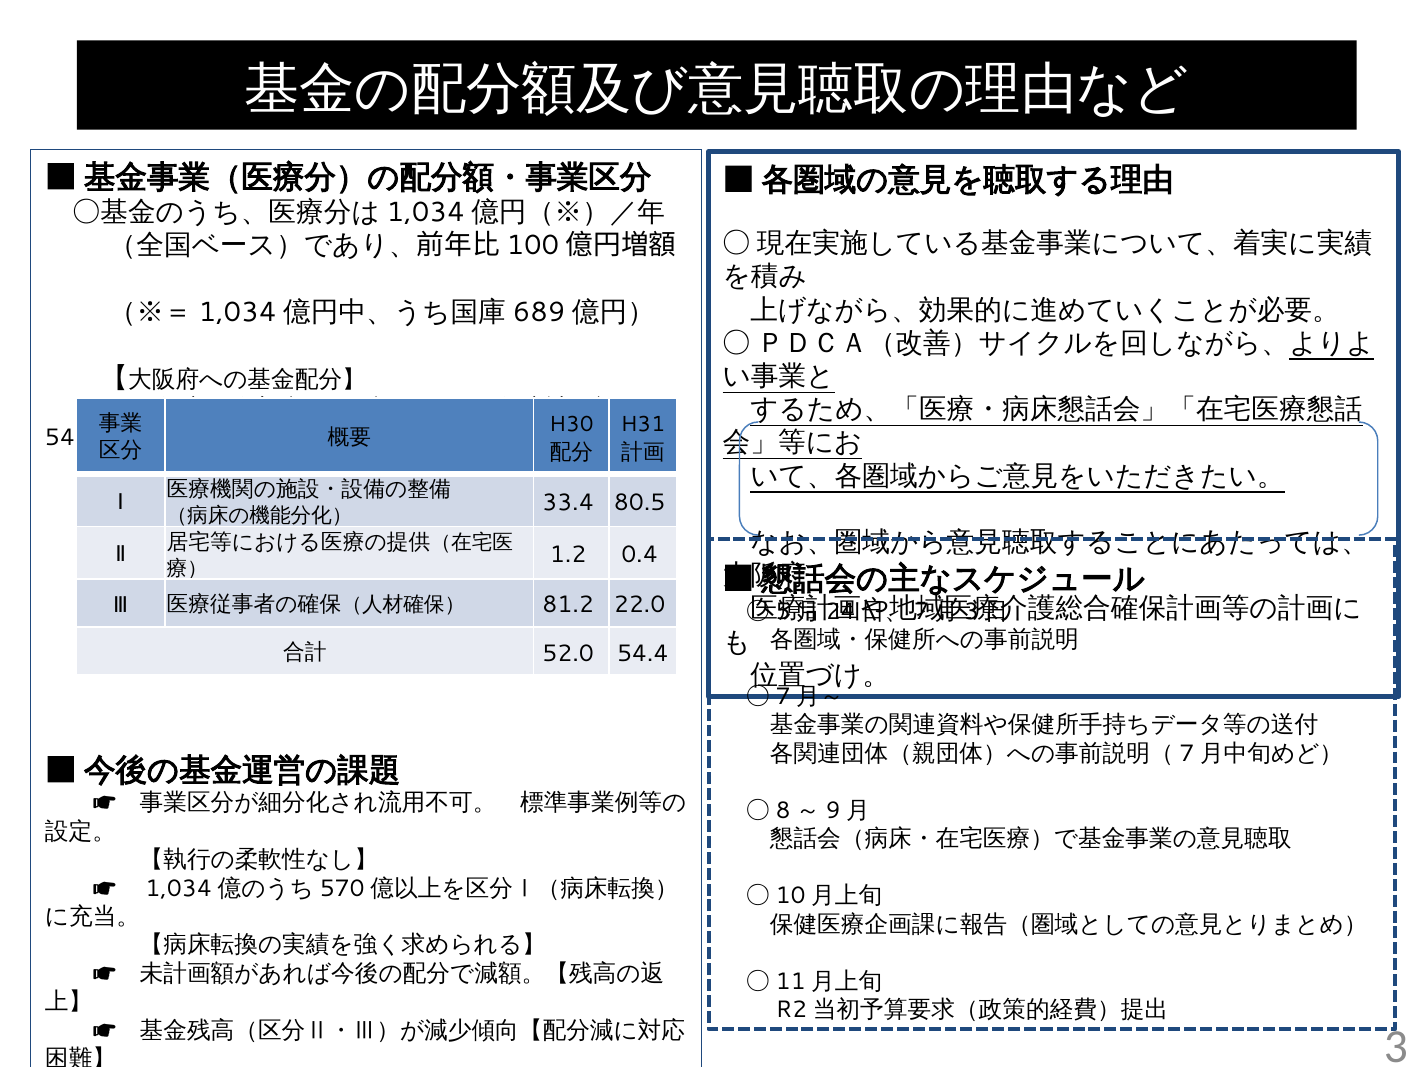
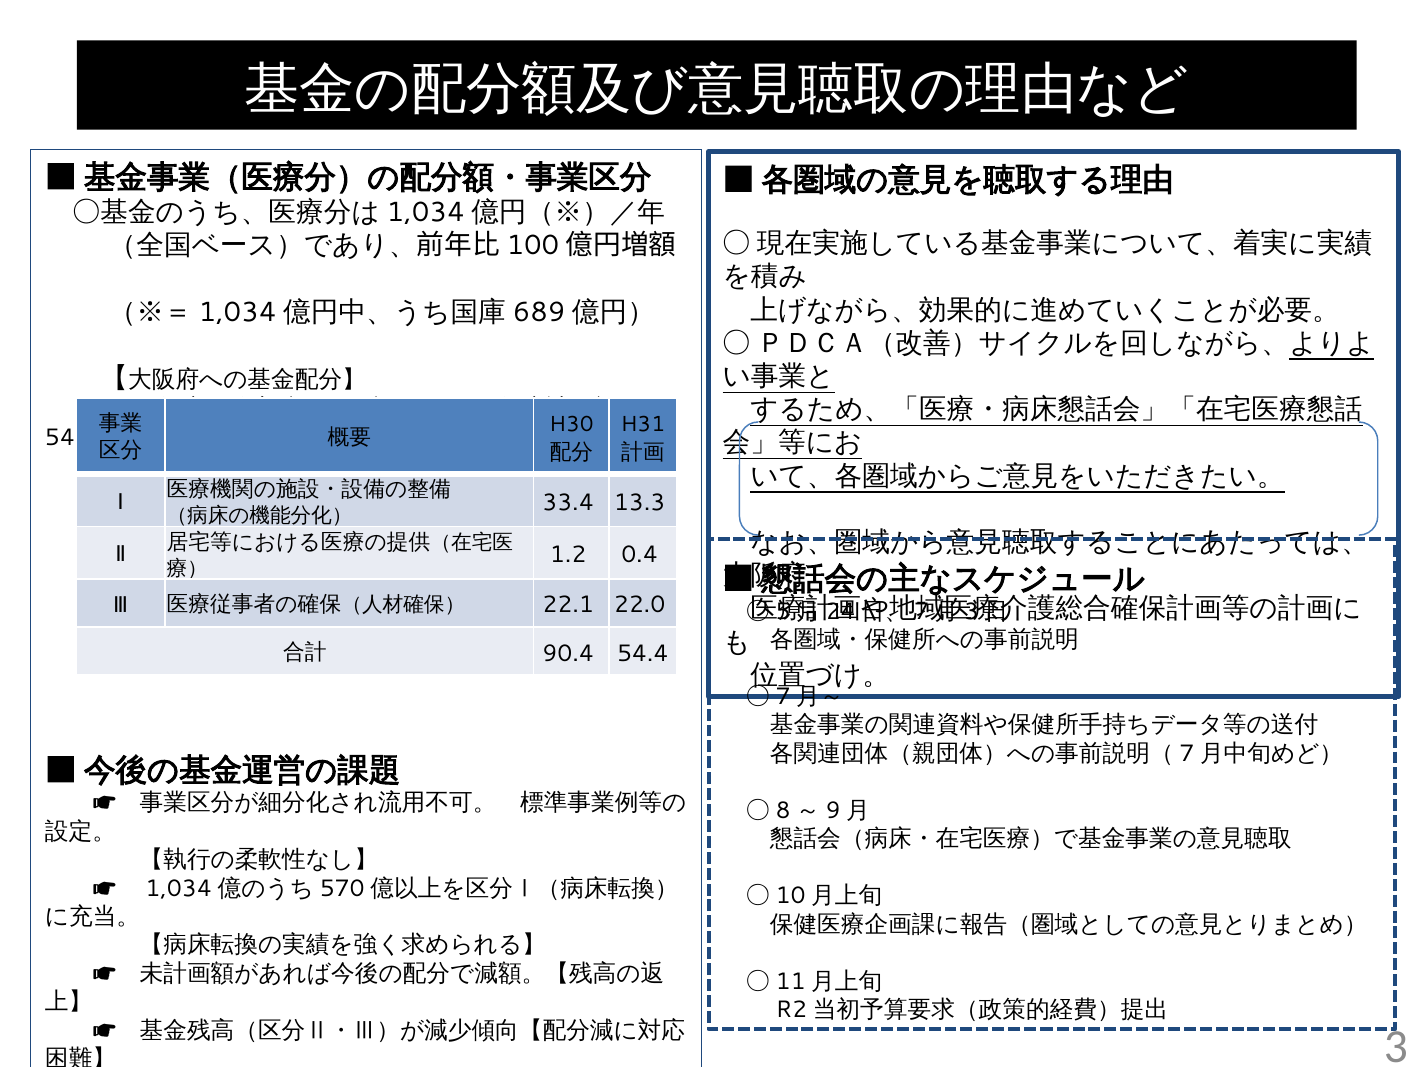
80.5: 80.5 -> 13.3 (640, 502)
81.2: 81.2 -> 22.1 (568, 605)
52.0: 52.0 -> 90.4 (568, 653)
